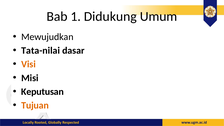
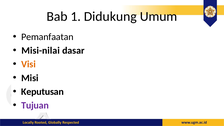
Mewujudkan: Mewujudkan -> Pemanfaatan (47, 37)
Tata-nilai: Tata-nilai -> Misi-nilai (41, 51)
Tujuan colour: orange -> purple (35, 105)
